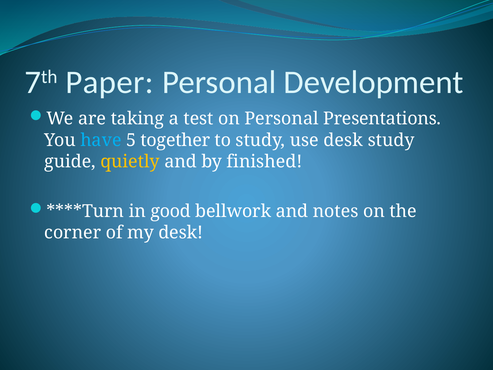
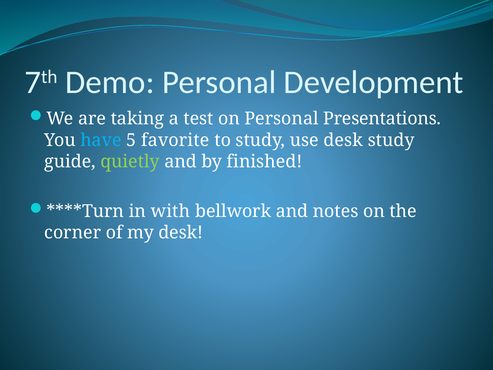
Paper: Paper -> Demo (110, 82)
together: together -> favorite (175, 140)
quietly colour: yellow -> light green (130, 161)
good: good -> with (170, 211)
